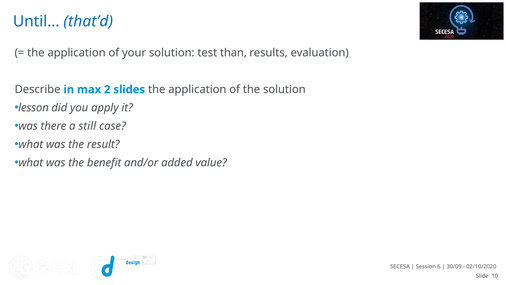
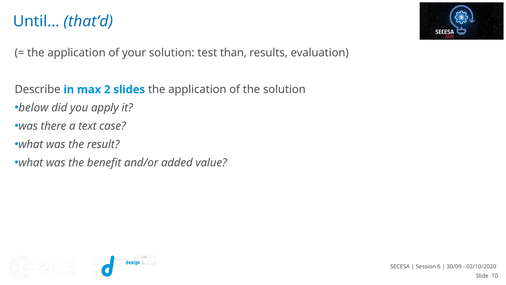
lesson: lesson -> below (33, 108)
still: still -> text (87, 126)
